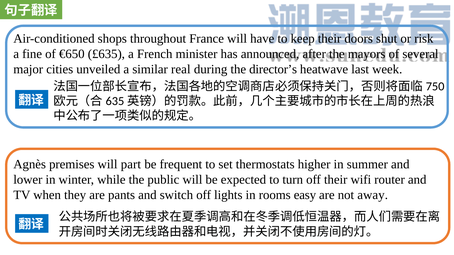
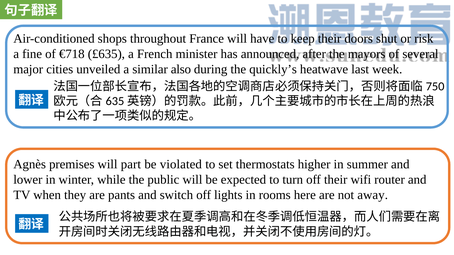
€650: €650 -> €718 (72, 54)
real: real -> also (181, 69)
director’s: director’s -> quickly’s (273, 69)
frequent: frequent -> violated (181, 165)
easy: easy -> here (305, 195)
